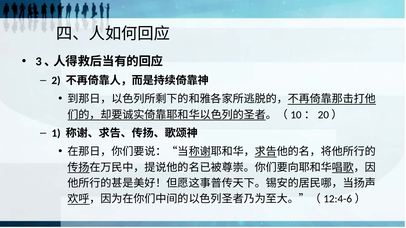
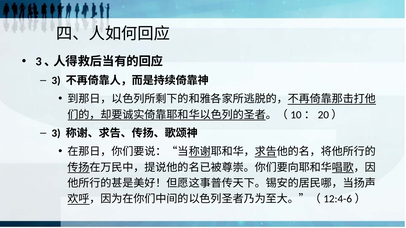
2: 2 -> 3 (56, 81)
1: 1 -> 3 (56, 133)
